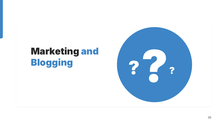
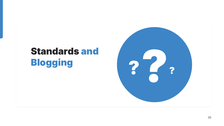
Marketing: Marketing -> Standards (55, 51)
